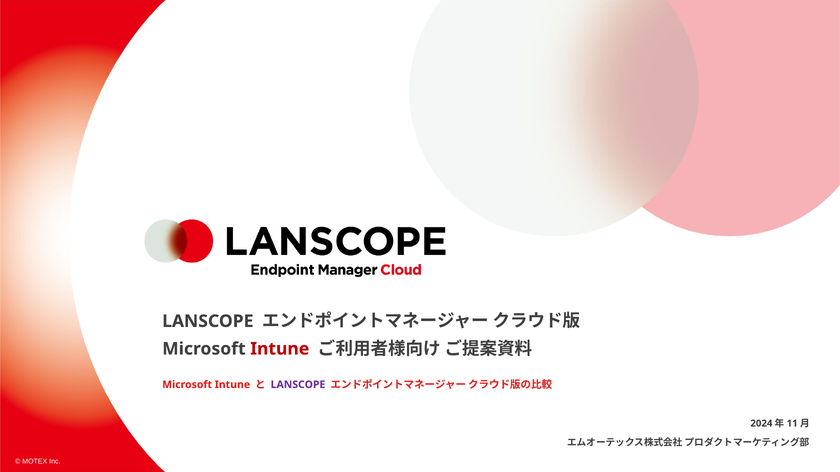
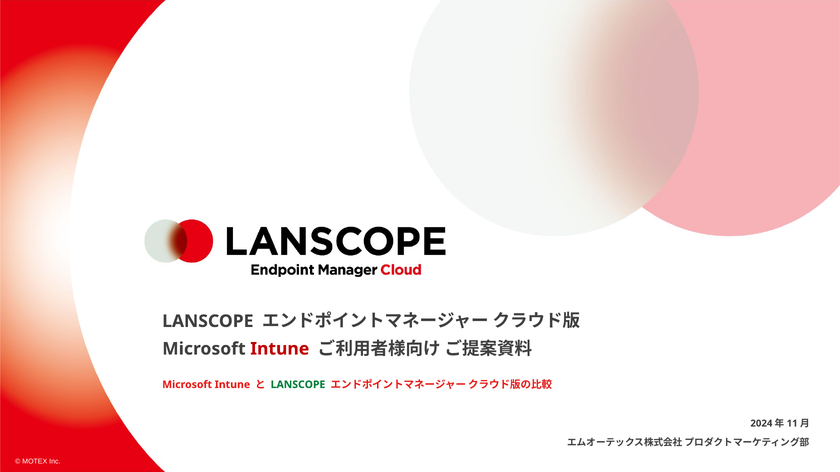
LANSCOPE colour: purple -> green (298, 385)
